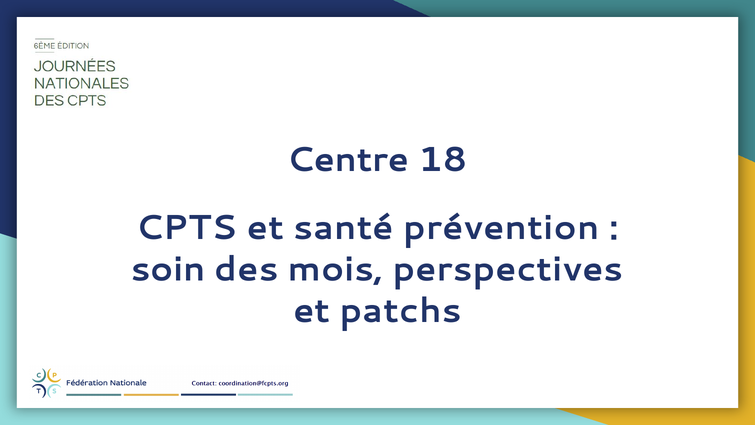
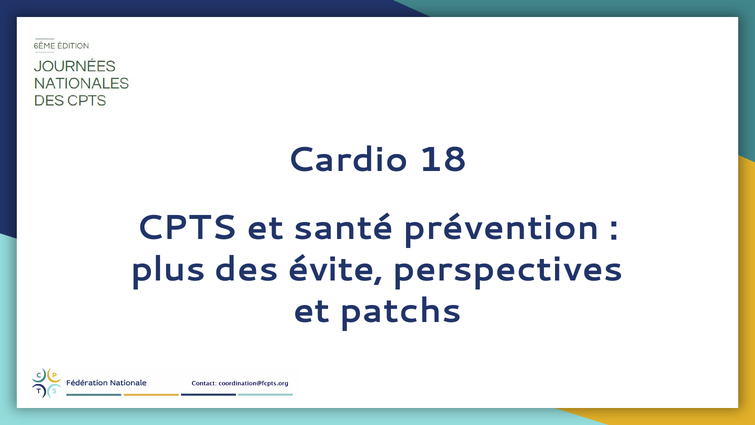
Centre: Centre -> Cardio (348, 160)
soin: soin -> plus (168, 269)
mois: mois -> évite (336, 269)
